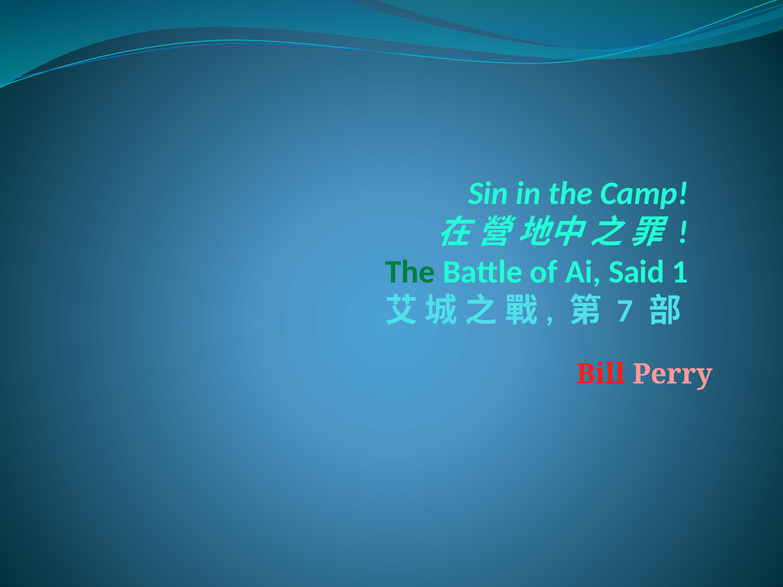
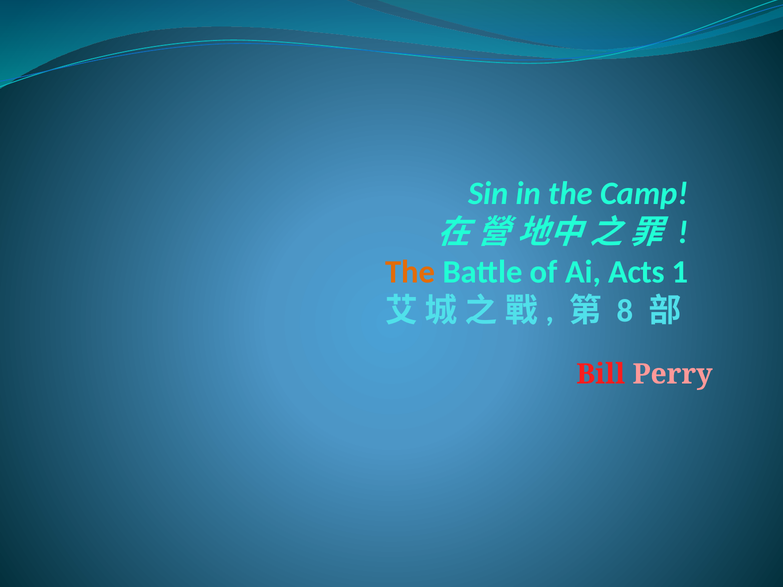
The colour: green -> orange (410, 272)
Said: Said -> Acts (637, 272)
7: 7 -> 8 (625, 311)
